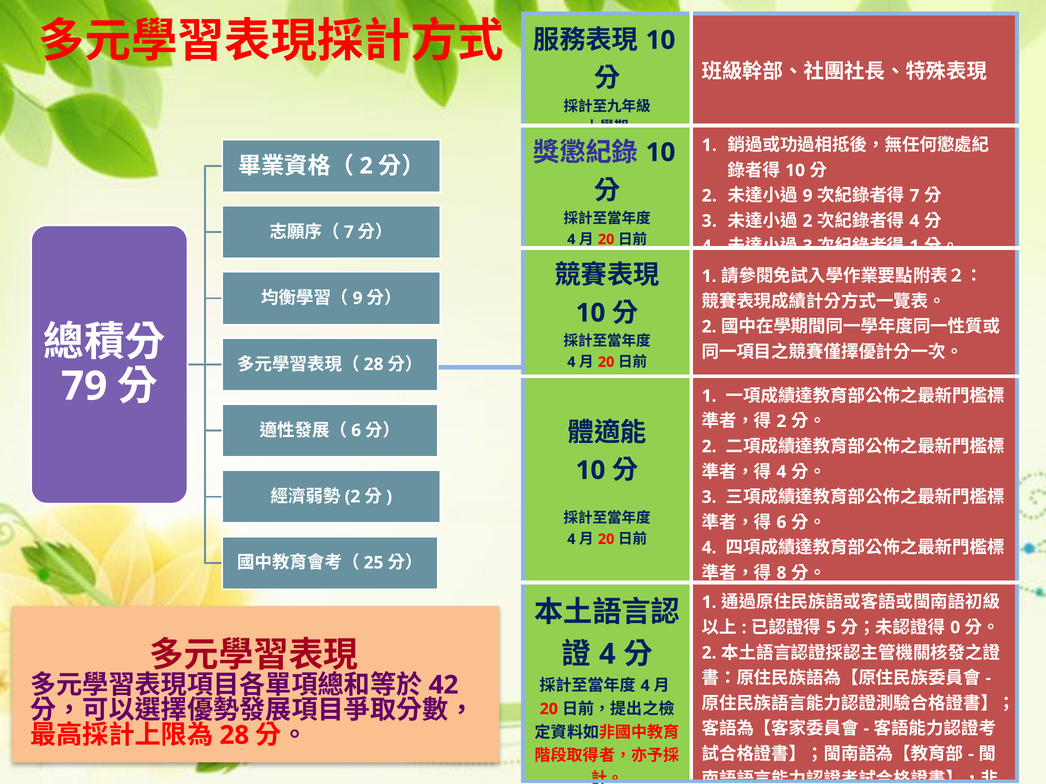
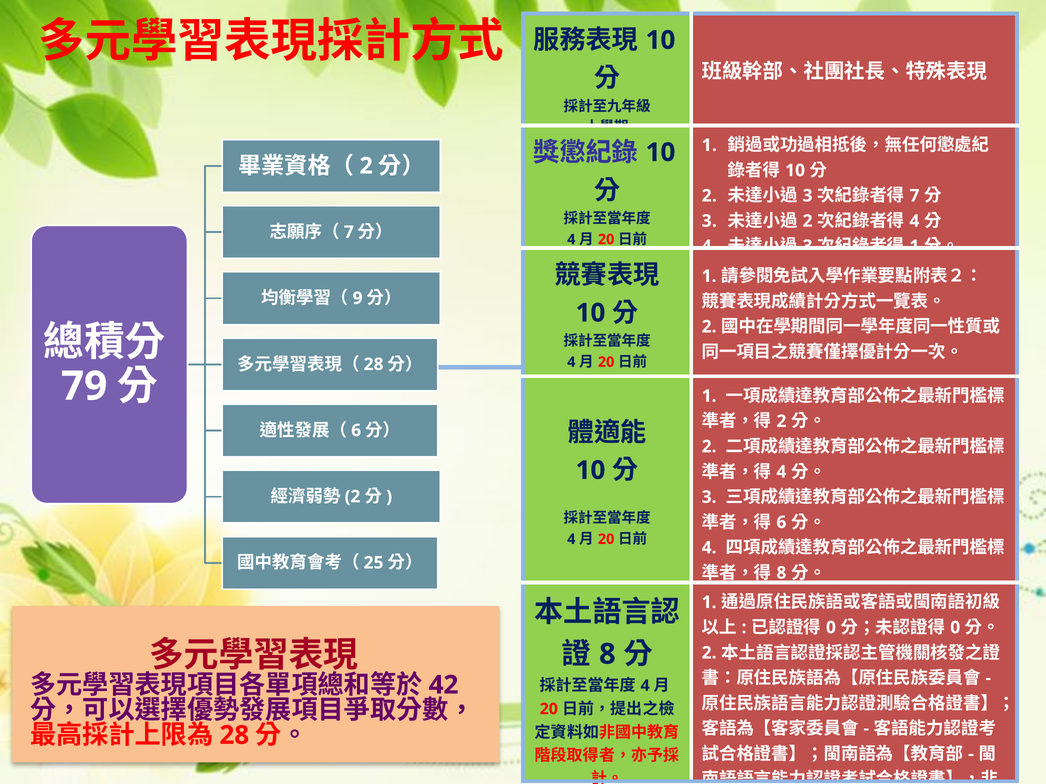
9: 9 -> 3 (808, 196)
5: 5 -> 0 (831, 628)
4: 4 -> 8 (607, 655)
